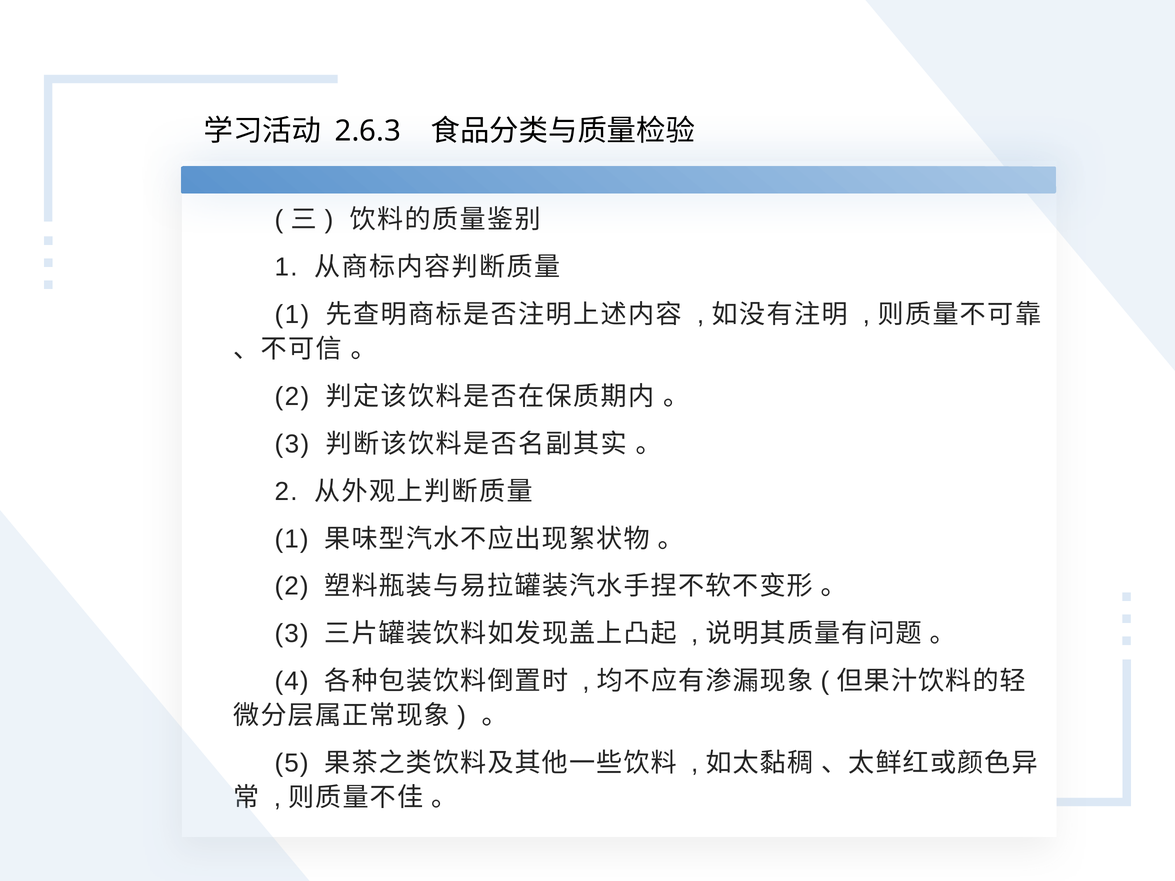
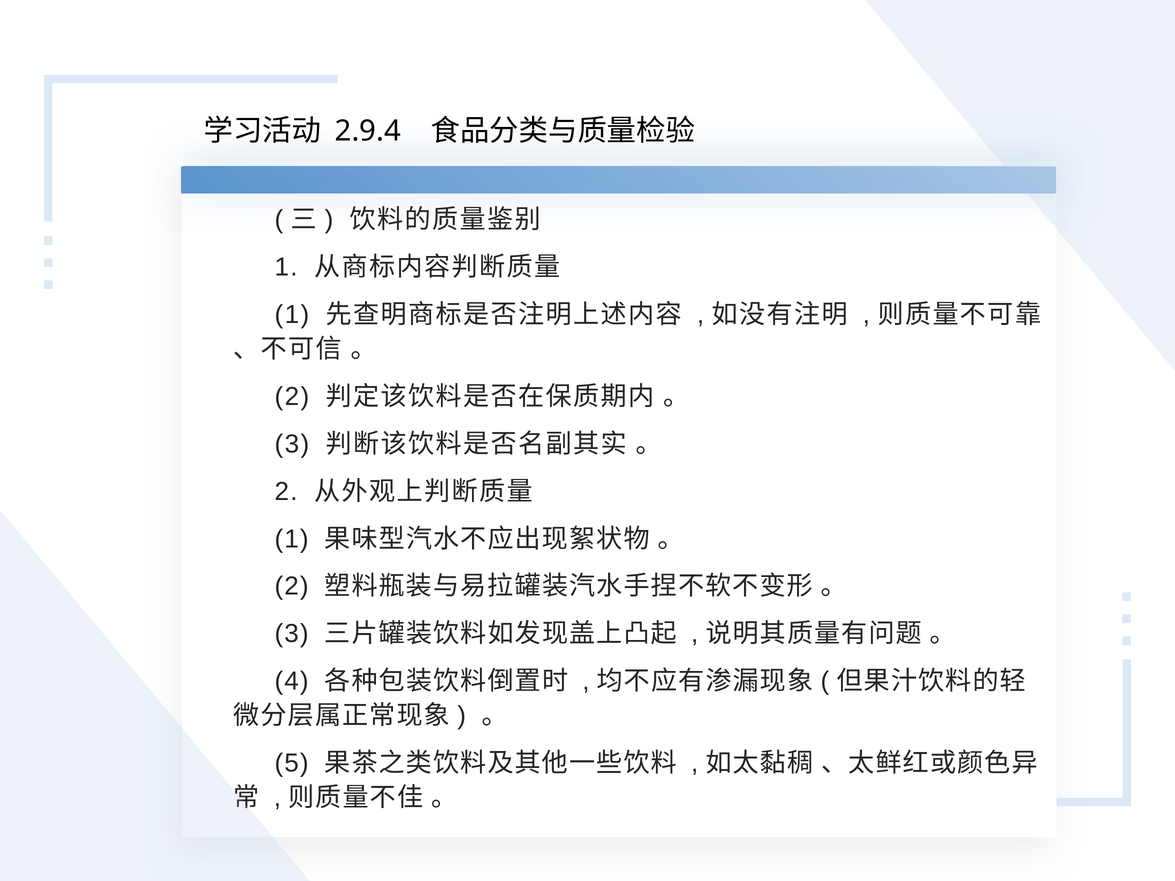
2.6.3: 2.6.3 -> 2.9.4 (368, 131)
